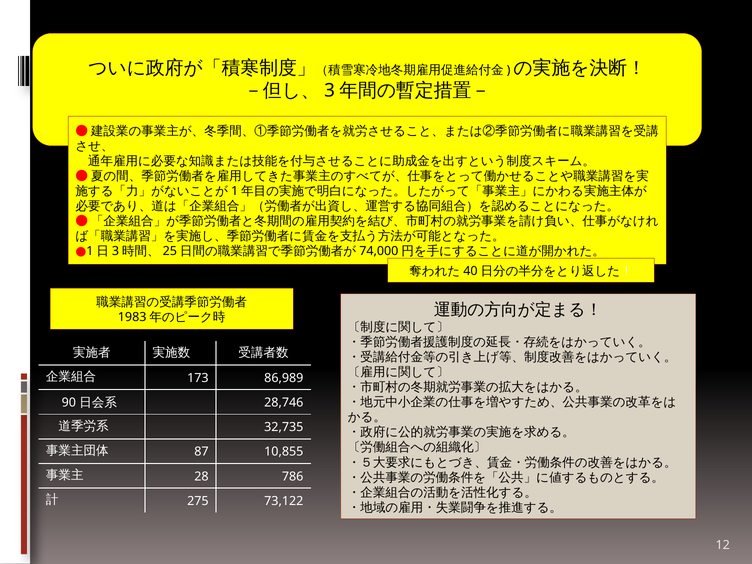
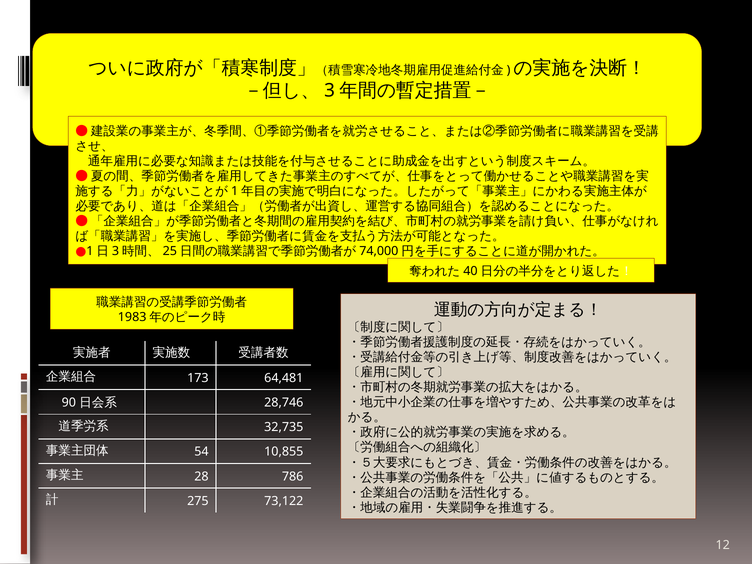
86,989: 86,989 -> 64,481 (284, 378)
87: 87 -> 54 (201, 452)
